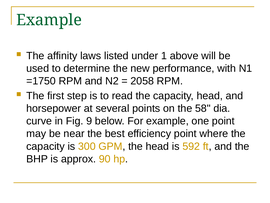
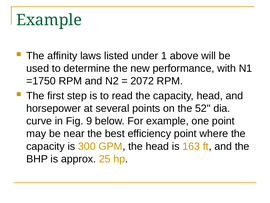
2058: 2058 -> 2072 (142, 81)
58: 58 -> 52 (203, 108)
592: 592 -> 163 (191, 146)
90: 90 -> 25 (105, 159)
